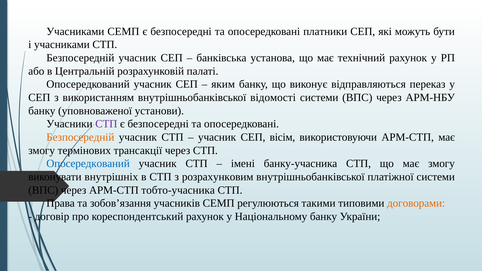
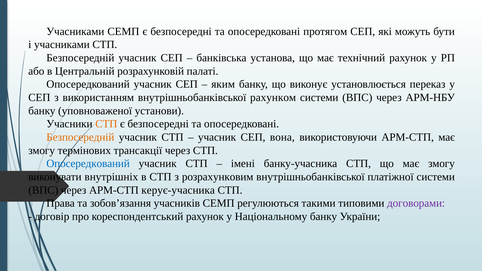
платники: платники -> протягом (325, 31)
відправляються: відправляються -> установлюється (369, 84)
відомості: відомості -> рахунком (273, 98)
СТП colour: purple -> orange (106, 124)
вісім: вісім -> вона (282, 137)
тобто-учасника: тобто-учасника -> керує-учасника (178, 190)
договорами colour: orange -> purple (416, 203)
